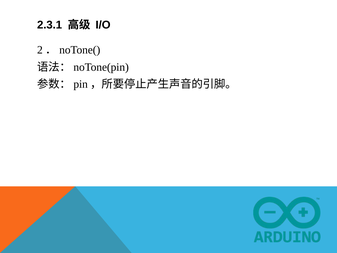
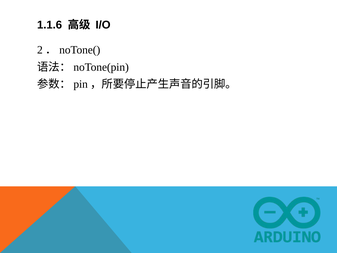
2.3.1: 2.3.1 -> 1.1.6 (50, 25)
